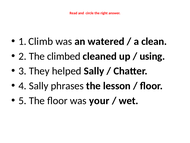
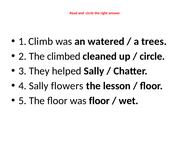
clean: clean -> trees (154, 41)
using: using -> circle (152, 56)
phrases: phrases -> flowers (67, 86)
was your: your -> floor (99, 100)
